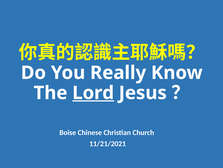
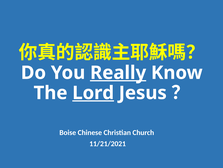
Really underline: none -> present (118, 72)
